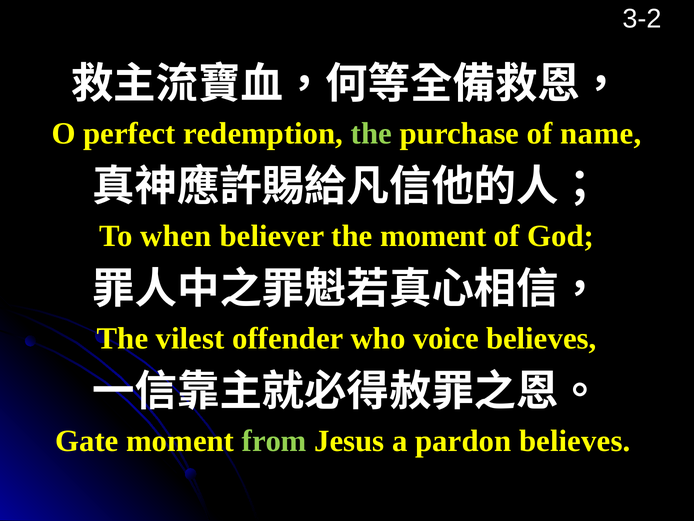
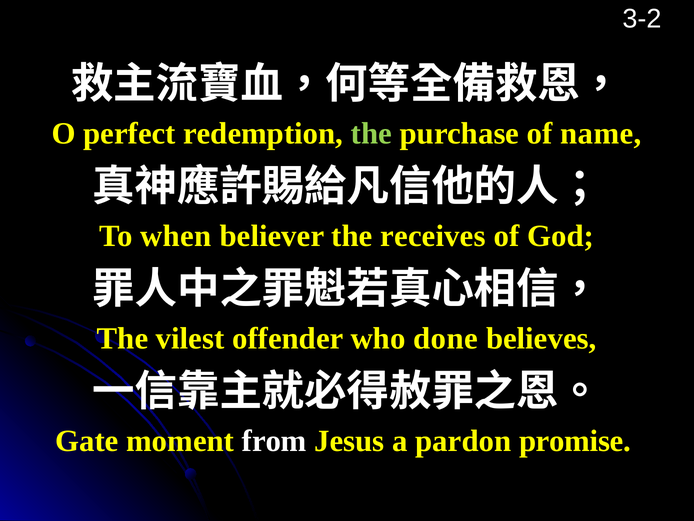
the moment: moment -> receives (433, 236)
voice: voice -> done (446, 338)
from colour: light green -> white (274, 441)
pardon believes: believes -> promise (575, 441)
